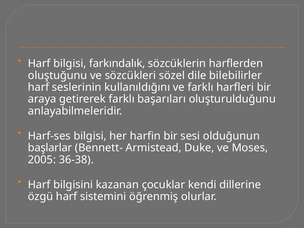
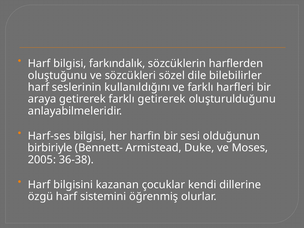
farklı başarıları: başarıları -> getirerek (162, 99)
başlarlar: başlarlar -> birbiriyle (50, 148)
